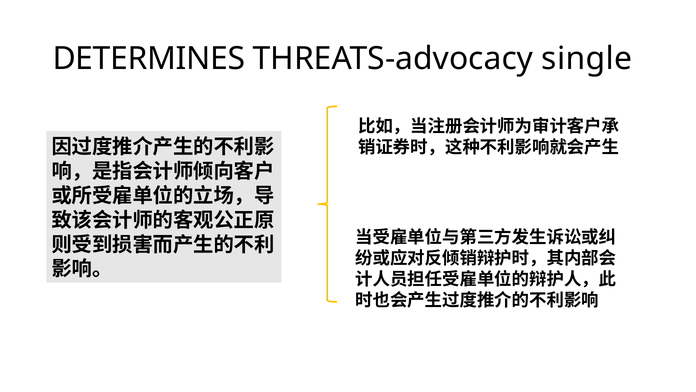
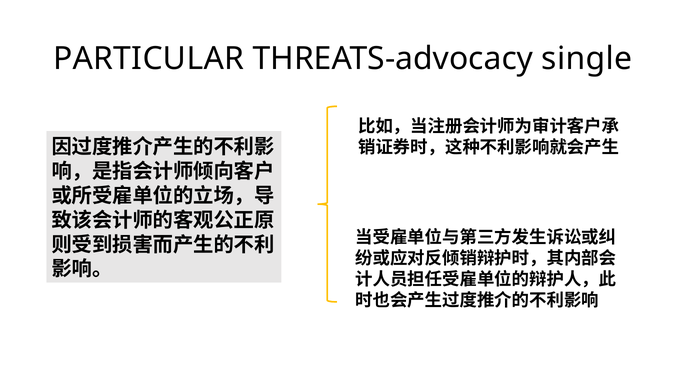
DETERMINES: DETERMINES -> PARTICULAR (149, 58)
